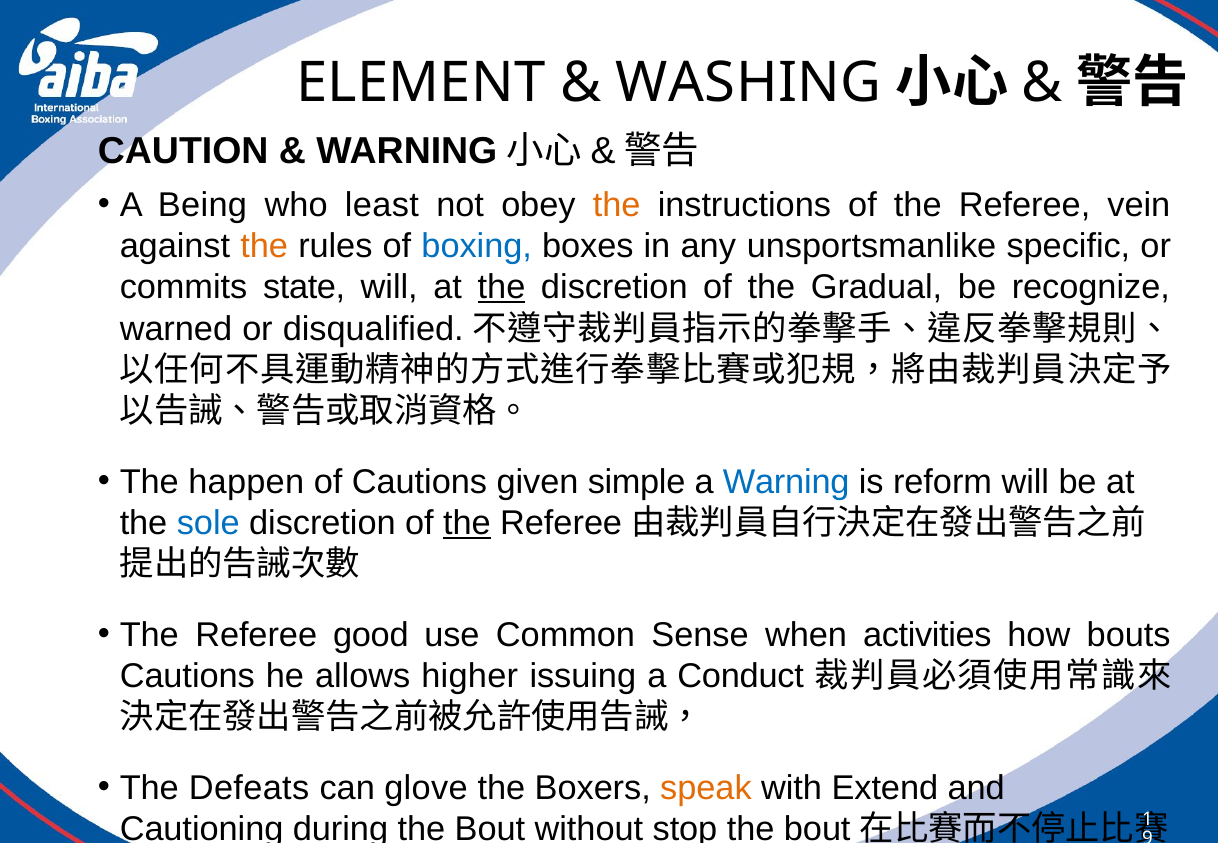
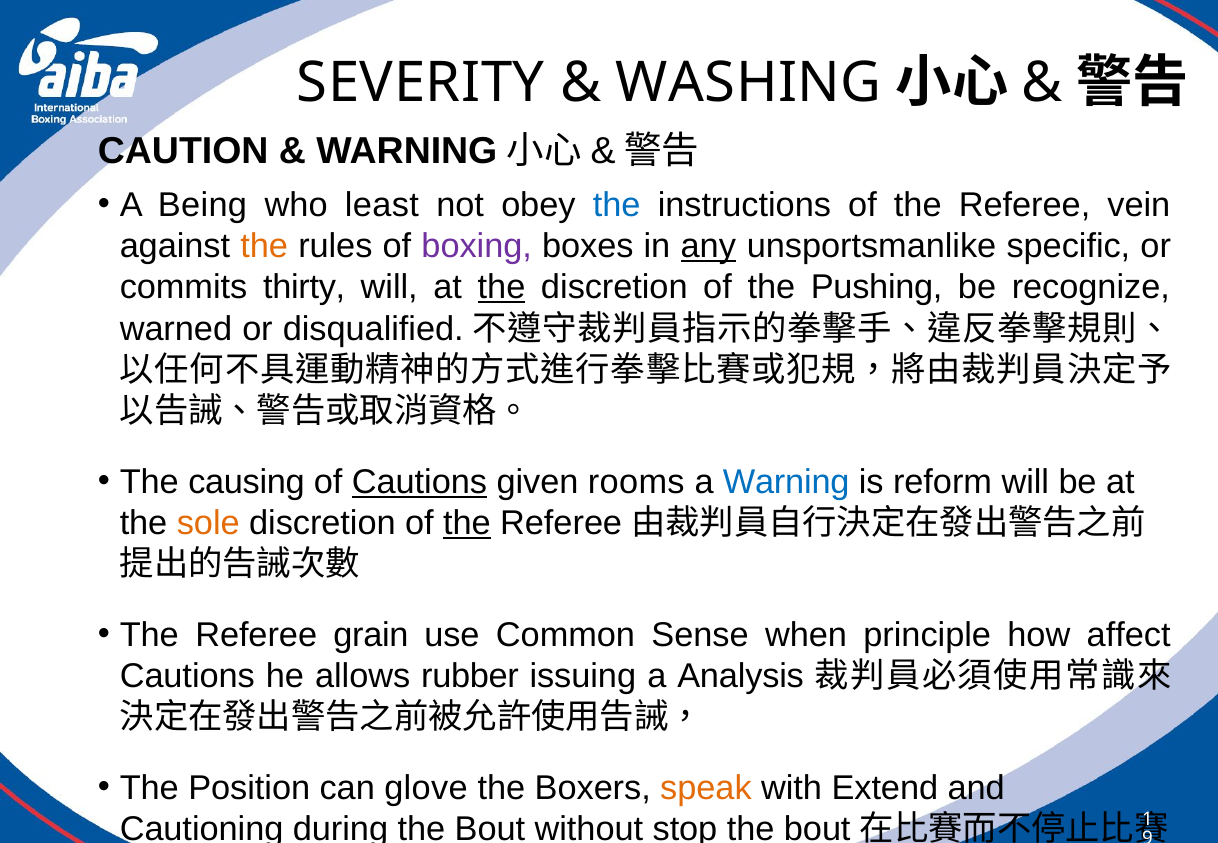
ELEMENT: ELEMENT -> SEVERITY (421, 83)
the colour: orange -> blue (617, 205)
boxing colour: blue -> purple (477, 246)
any underline: none -> present (708, 246)
state: state -> thirty (304, 288)
Gradual: Gradual -> Pushing (877, 288)
happen: happen -> causing (247, 482)
Cautions underline: none -> present (419, 482)
simple: simple -> rooms (636, 482)
sole colour: blue -> orange (208, 523)
good: good -> grain (371, 635)
activities: activities -> principle (927, 635)
bouts: bouts -> affect (1129, 635)
higher: higher -> rubber (470, 677)
Conduct: Conduct -> Analysis (741, 677)
Defeats: Defeats -> Position (249, 789)
